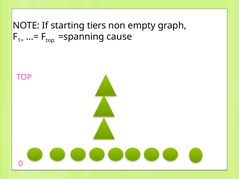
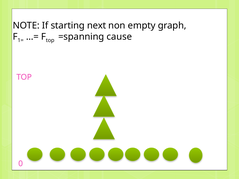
tiers: tiers -> next (97, 26)
